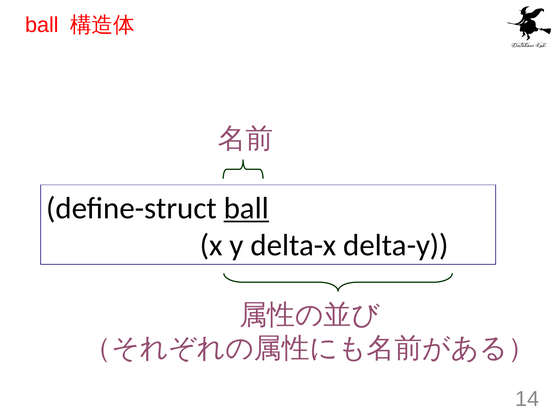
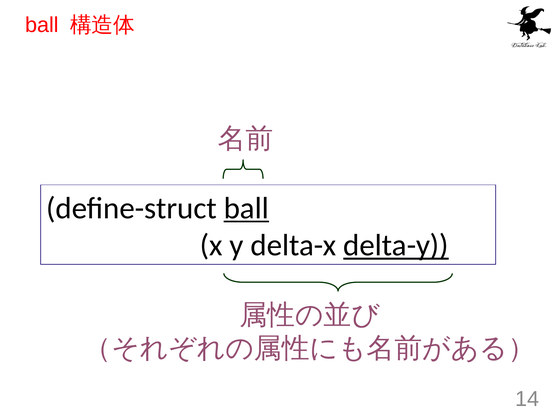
delta-y underline: none -> present (396, 246)
